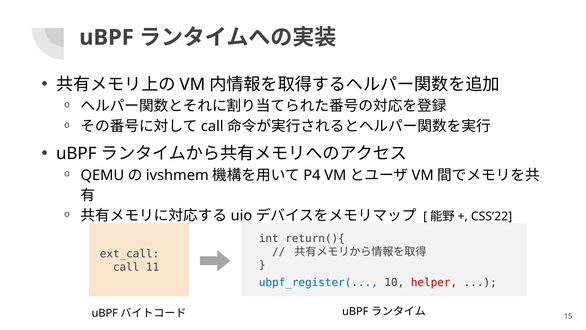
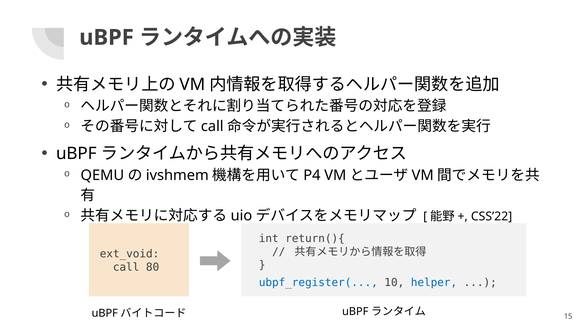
ext_call: ext_call -> ext_void (130, 254)
11: 11 -> 80 (153, 267)
helper colour: red -> blue (434, 282)
